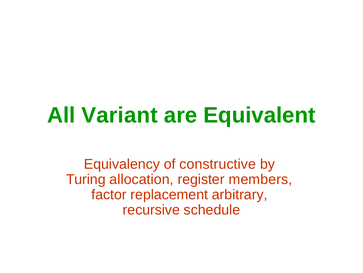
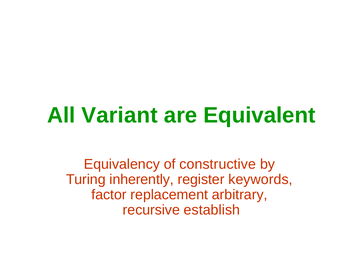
allocation: allocation -> inherently (142, 179)
members: members -> keywords (261, 179)
schedule: schedule -> establish (212, 209)
